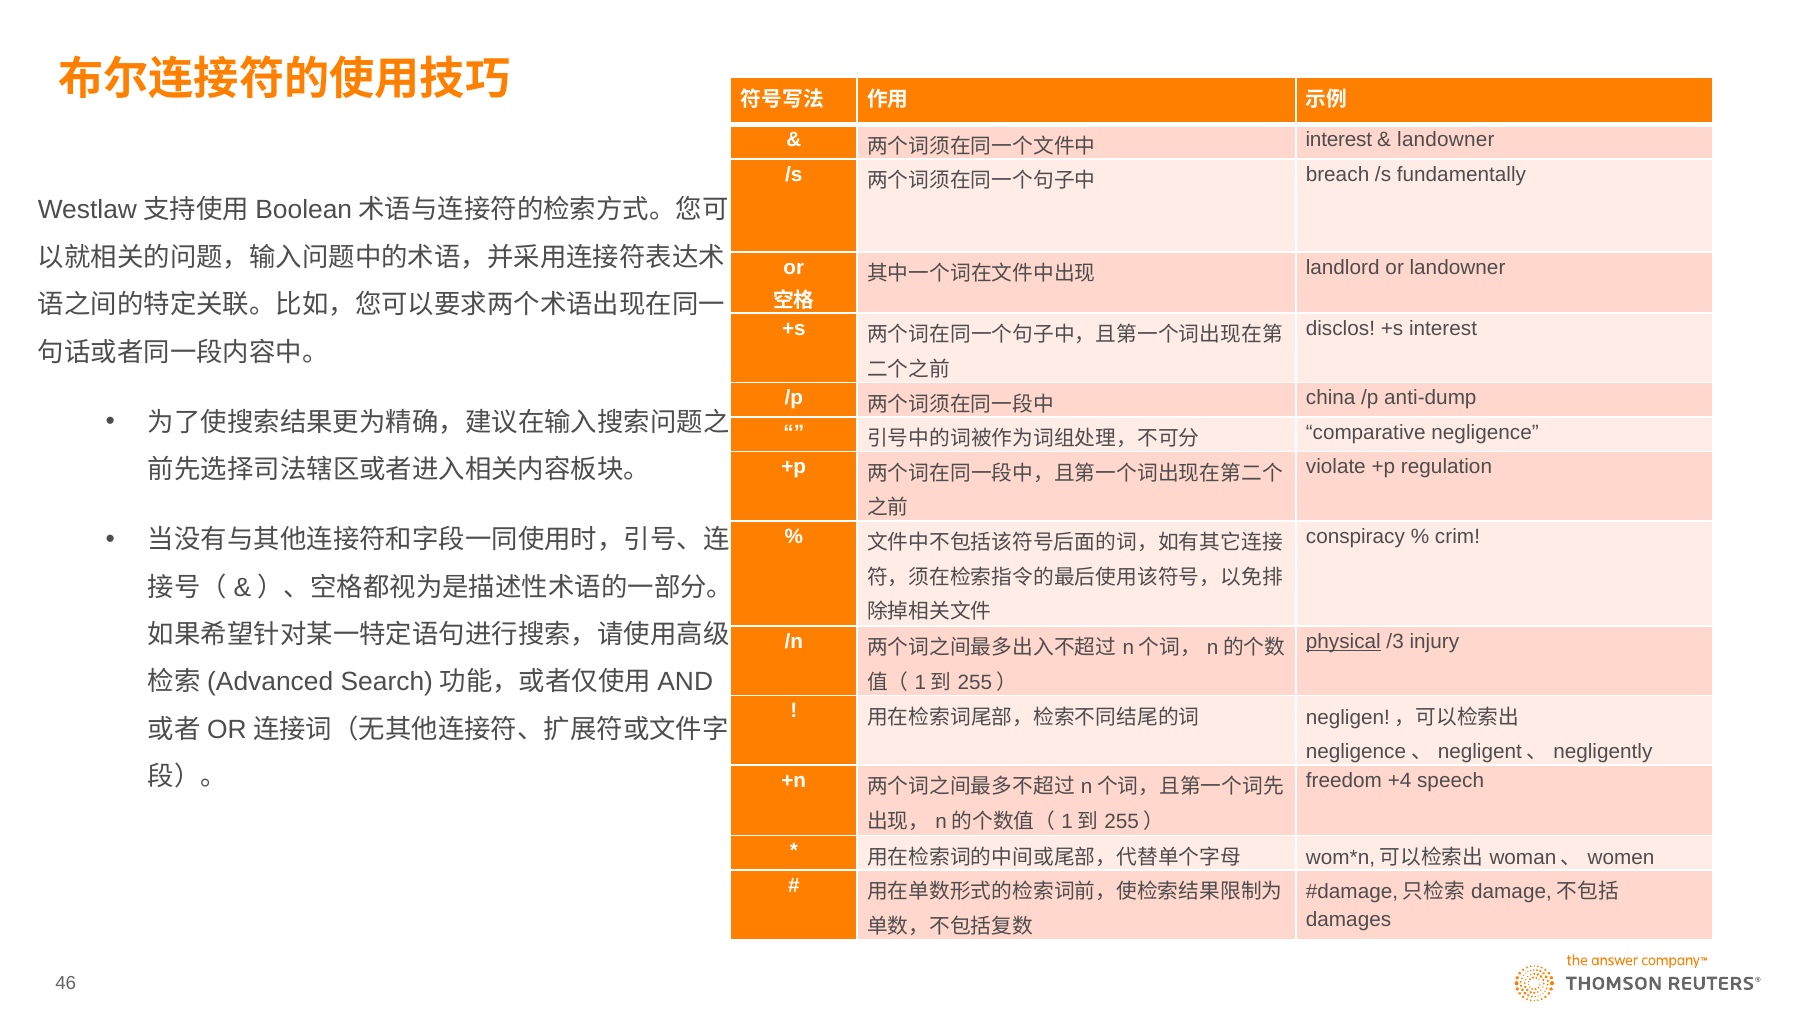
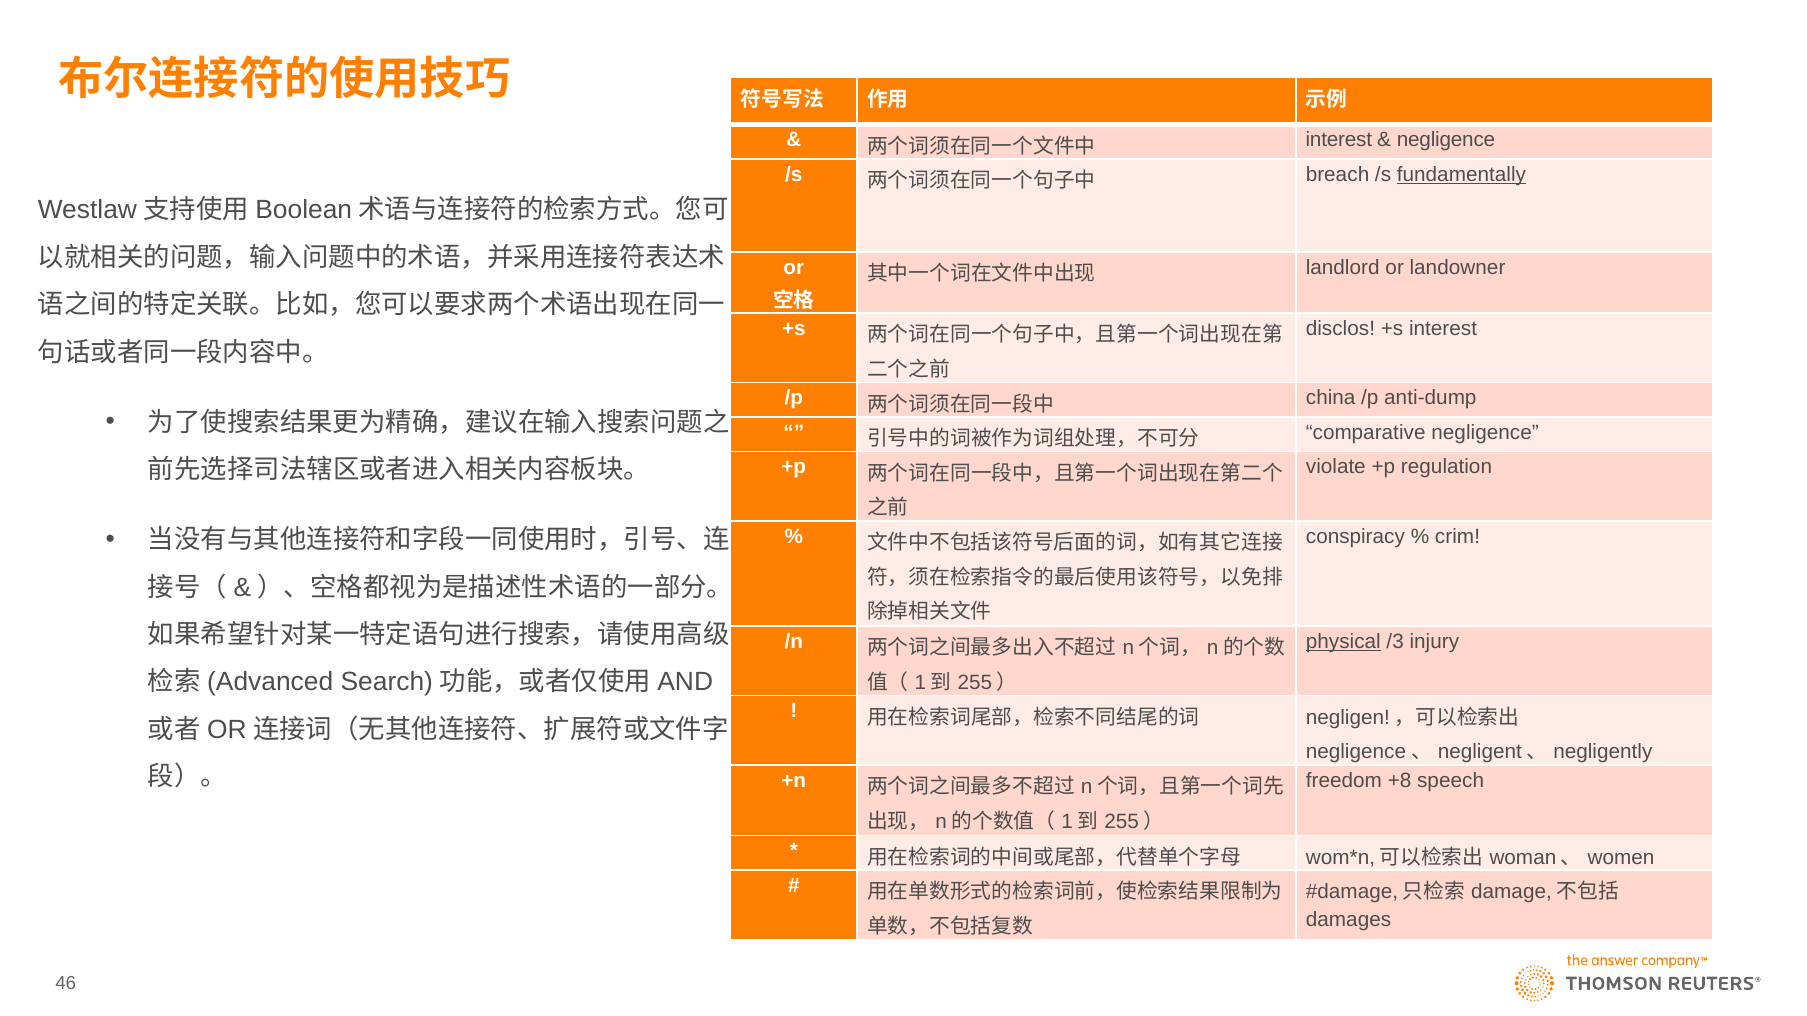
landowner: landowner -> negligence (1446, 140)
fundamentally underline: none -> present (1461, 175)
+4: +4 -> +8 (1400, 781)
